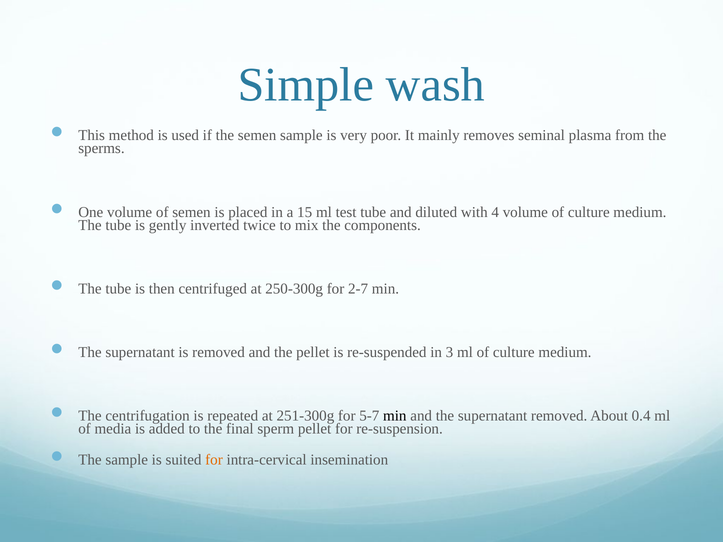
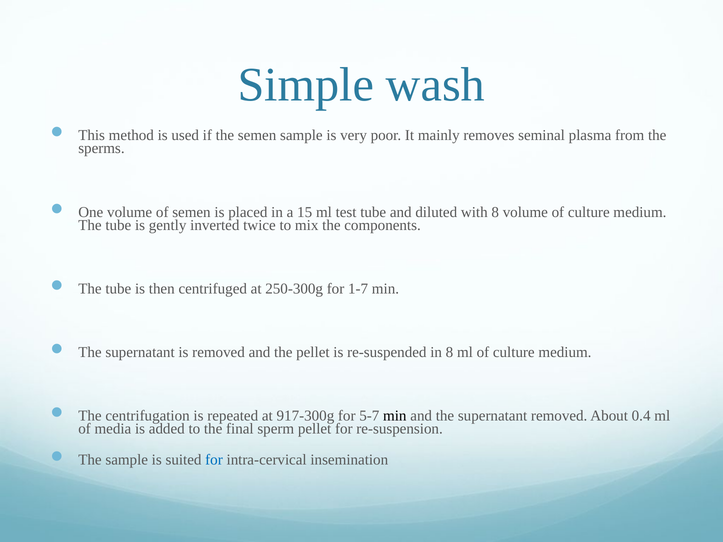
with 4: 4 -> 8 (495, 212)
2-7: 2-7 -> 1-7 (358, 289)
in 3: 3 -> 8 (449, 352)
251-300g: 251-300g -> 917-300g (305, 416)
for colour: orange -> blue (214, 460)
